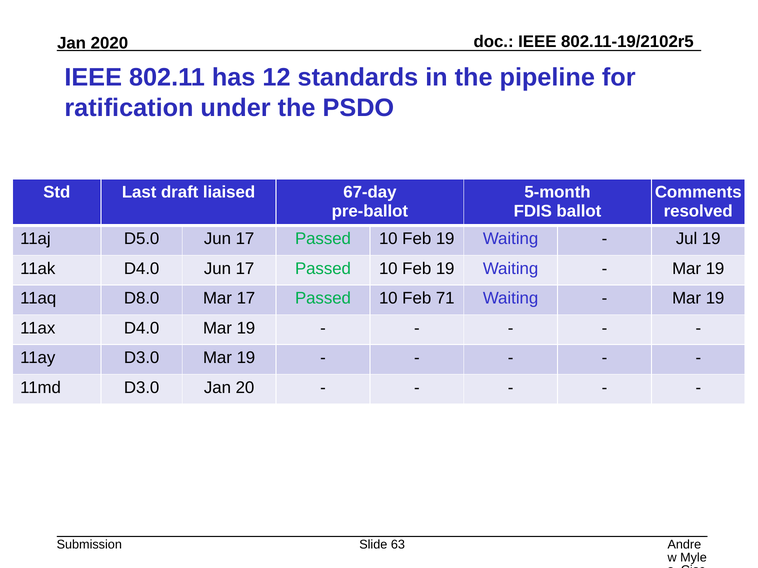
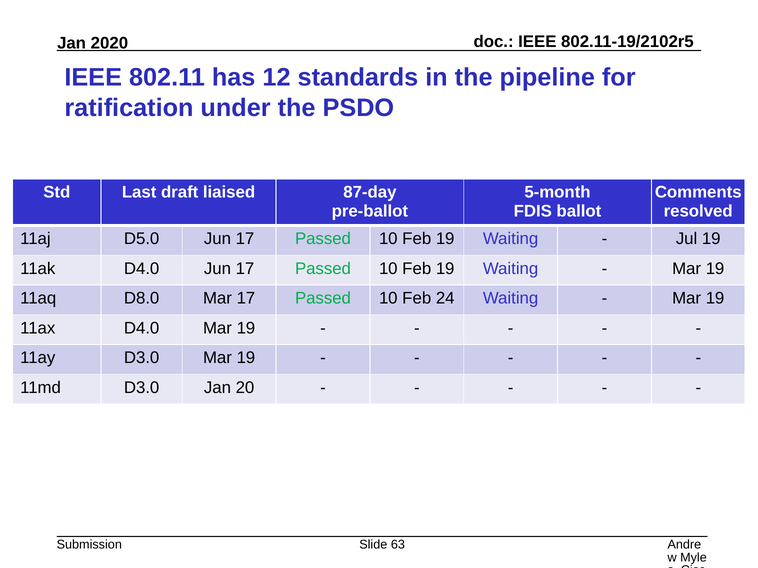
67-day: 67-day -> 87-day (370, 193)
71: 71 -> 24 (445, 299)
